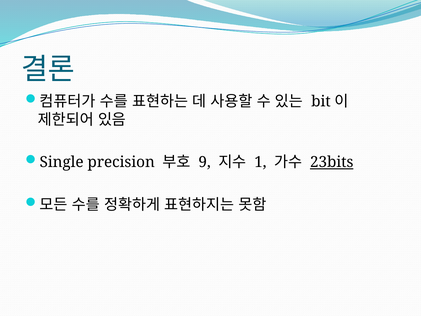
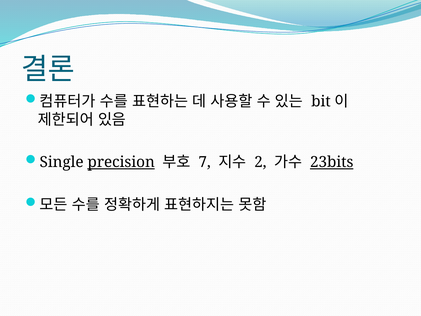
precision underline: none -> present (121, 162)
9: 9 -> 7 (205, 162)
1: 1 -> 2 (260, 162)
